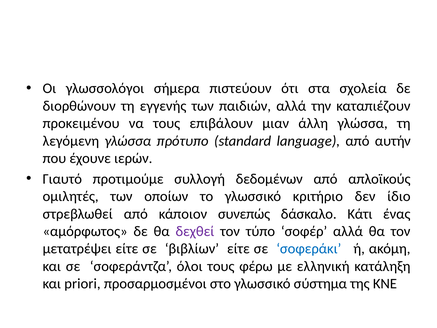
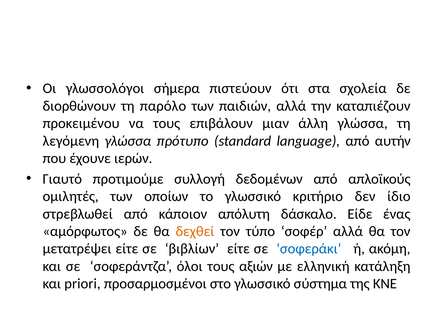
εγγενής: εγγενής -> παρόλο (163, 106)
συνεπώς: συνεπώς -> απόλυτη (244, 214)
Κάτι: Κάτι -> Είδε (360, 214)
δεχθεί colour: purple -> orange (195, 231)
φέρω: φέρω -> αξιών (256, 266)
